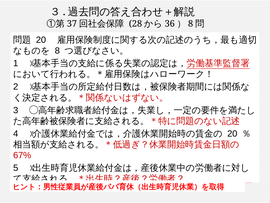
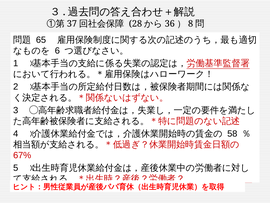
20: 20 -> 65 (41, 40)
8: 8 -> 6 (57, 51)
20: 20 -> 58 (232, 133)
